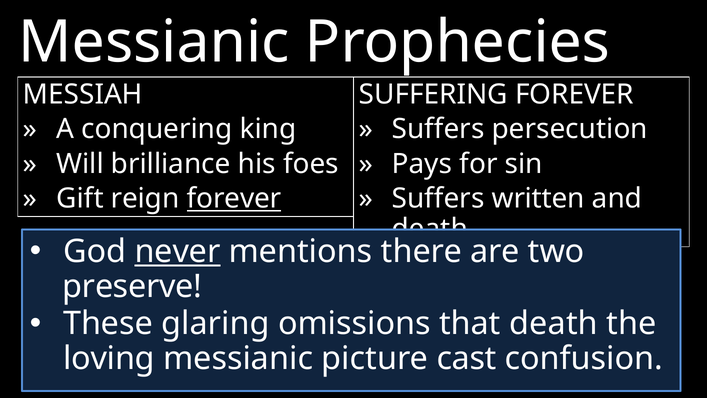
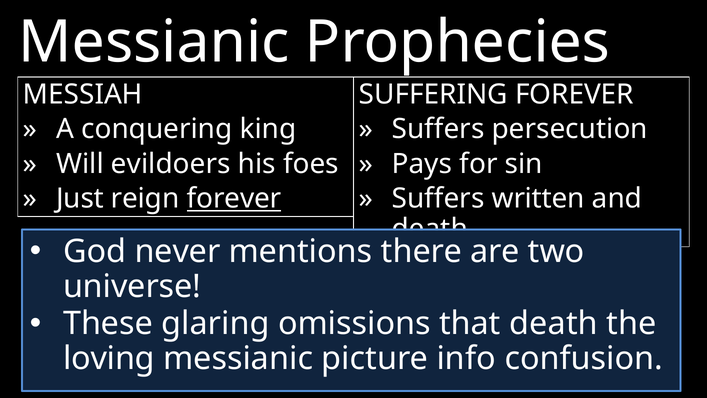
brilliance: brilliance -> evildoers (171, 164)
Gift: Gift -> Just (80, 198)
never underline: present -> none (177, 251)
preserve: preserve -> universe (132, 286)
cast: cast -> info (466, 358)
